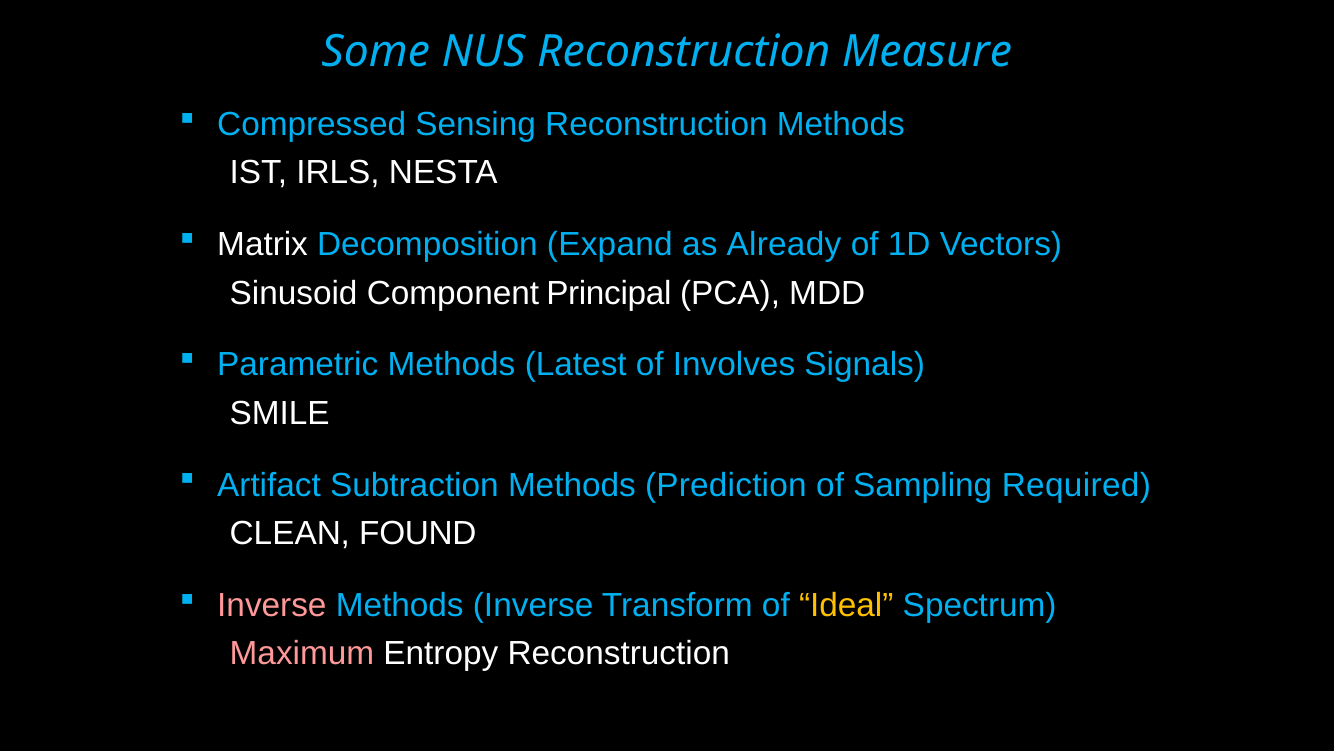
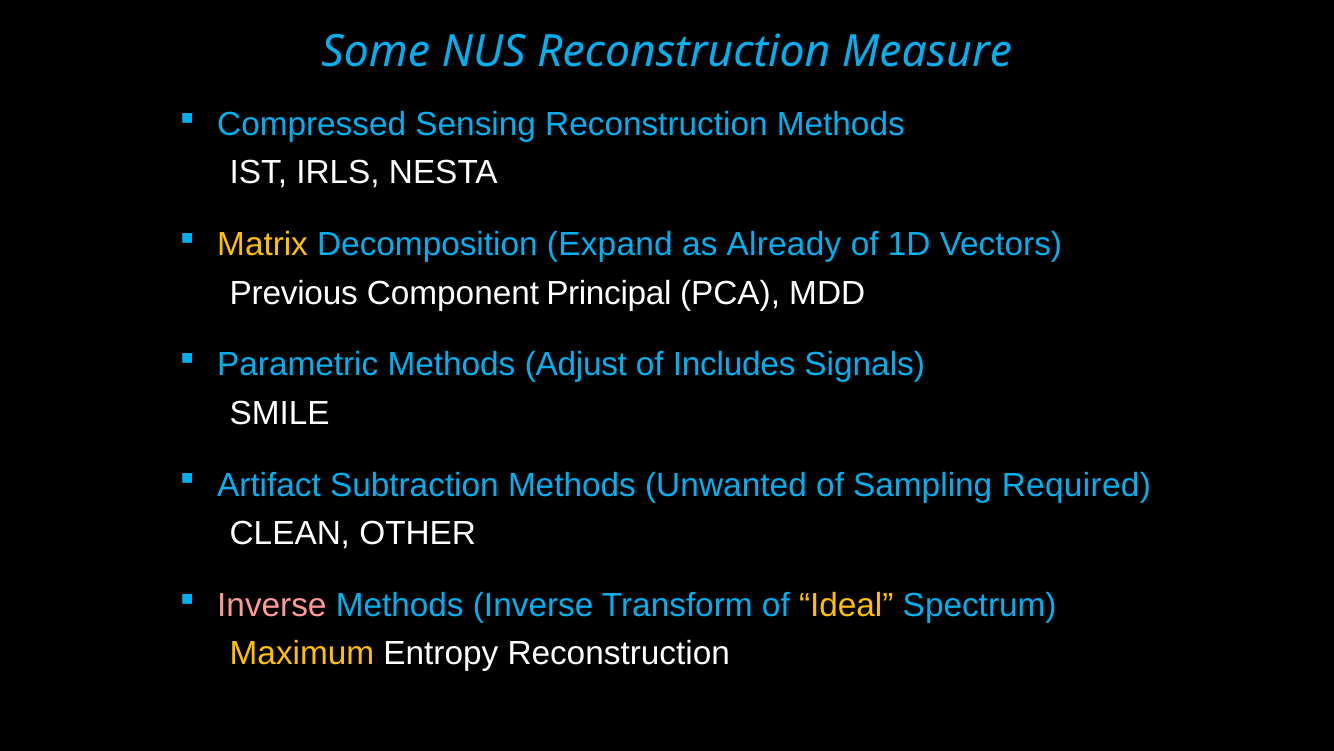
Matrix colour: white -> yellow (263, 245)
Sinusoid: Sinusoid -> Previous (294, 293)
Latest: Latest -> Adjust (576, 365)
Involves: Involves -> Includes (734, 365)
Prediction: Prediction -> Unwanted (726, 485)
FOUND: FOUND -> OTHER (418, 533)
Maximum colour: pink -> yellow (302, 653)
